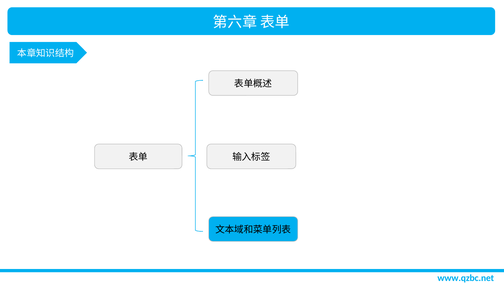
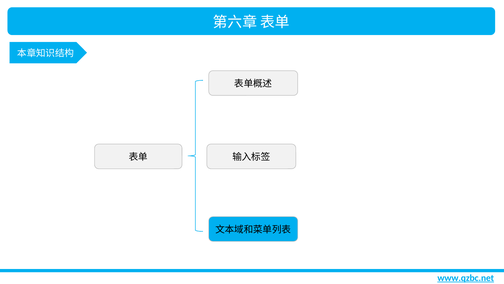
www.qzbc.net underline: none -> present (466, 277)
